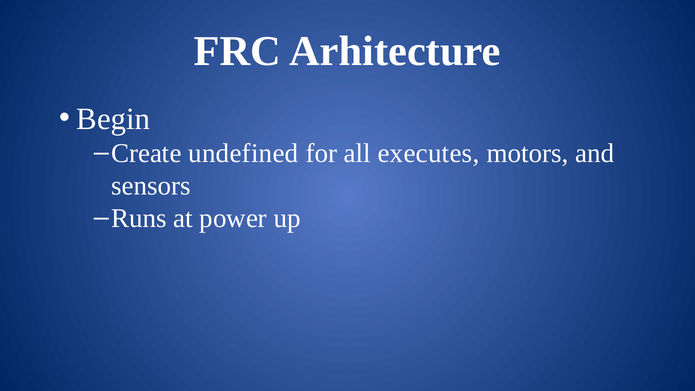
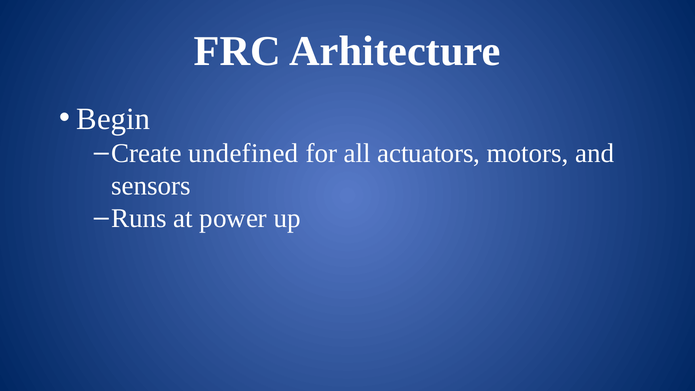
executes: executes -> actuators (429, 153)
